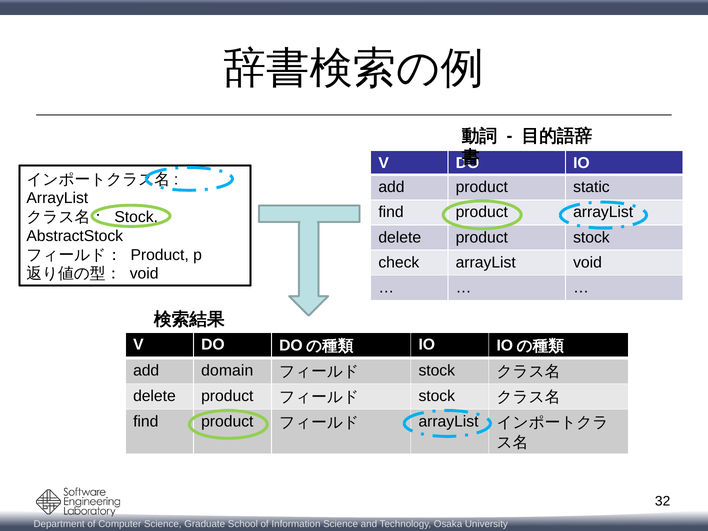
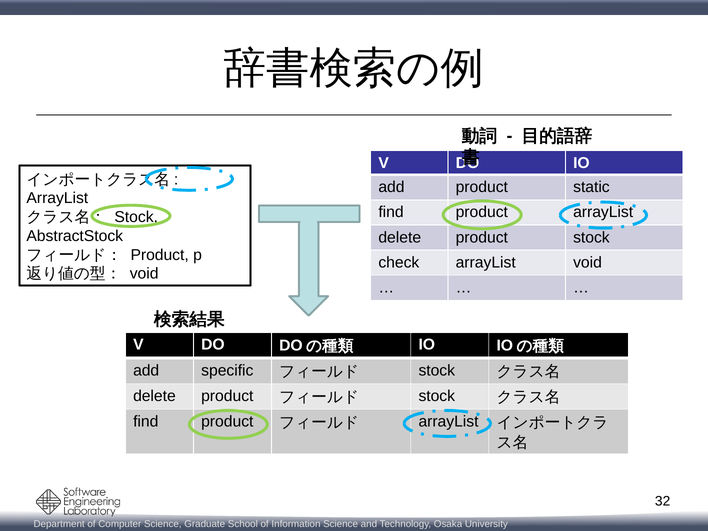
domain: domain -> specific (227, 370)
